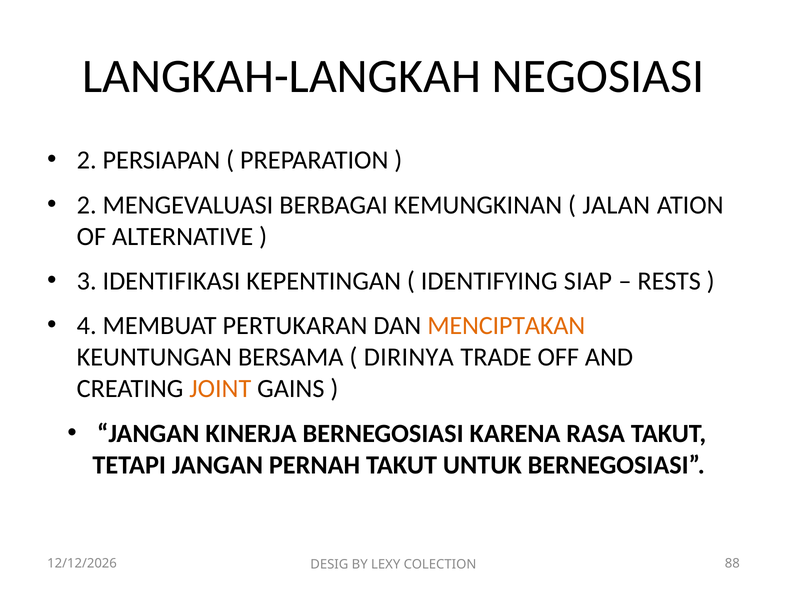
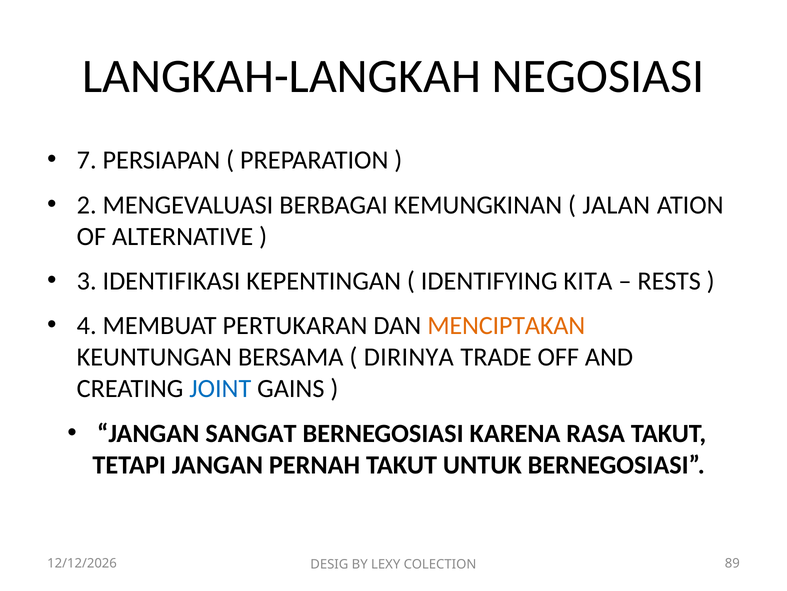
2: 2 -> 7 (87, 160)
SIAP: SIAP -> KITA (588, 281)
JOINT colour: orange -> blue (220, 388)
KINERJA: KINERJA -> SANGAT (251, 433)
88: 88 -> 89 (732, 563)
